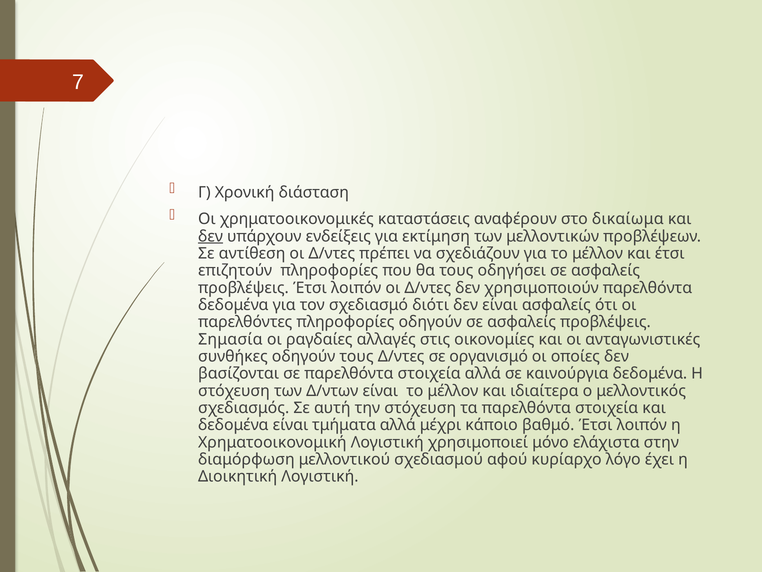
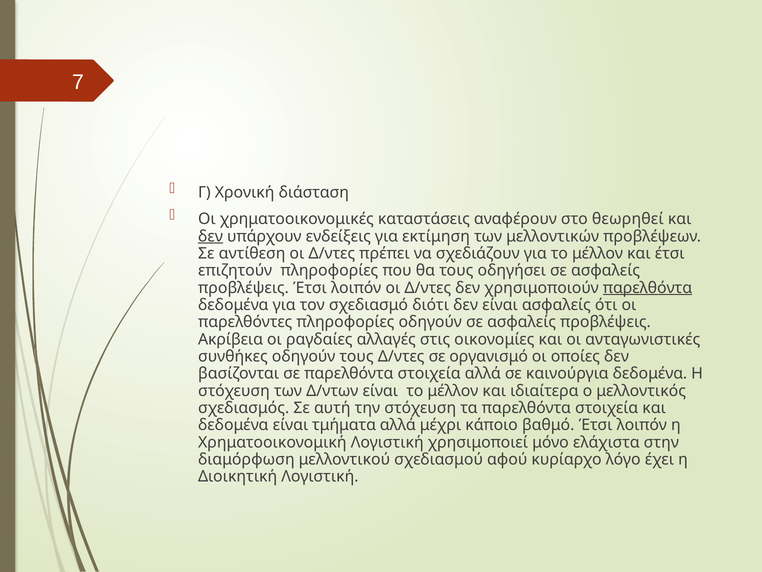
δικαίωμα: δικαίωμα -> θεωρηθεί (628, 219)
παρελθόντα underline: none -> present (648, 288)
Σημασία: Σημασία -> Ακρίβεια (231, 339)
